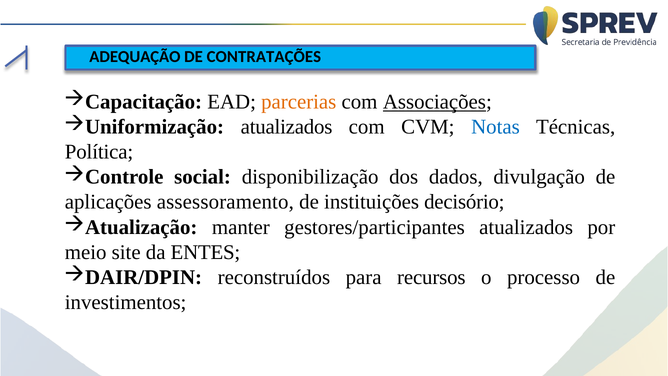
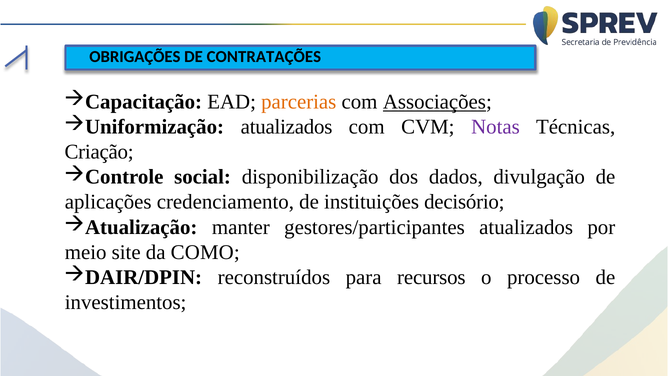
ADEQUAÇÃO: ADEQUAÇÃO -> OBRIGAÇÕES (135, 57)
Notas colour: blue -> purple (495, 127)
Política: Política -> Criação (99, 152)
assessoramento: assessoramento -> credenciamento (225, 202)
ENTES: ENTES -> COMO (205, 252)
